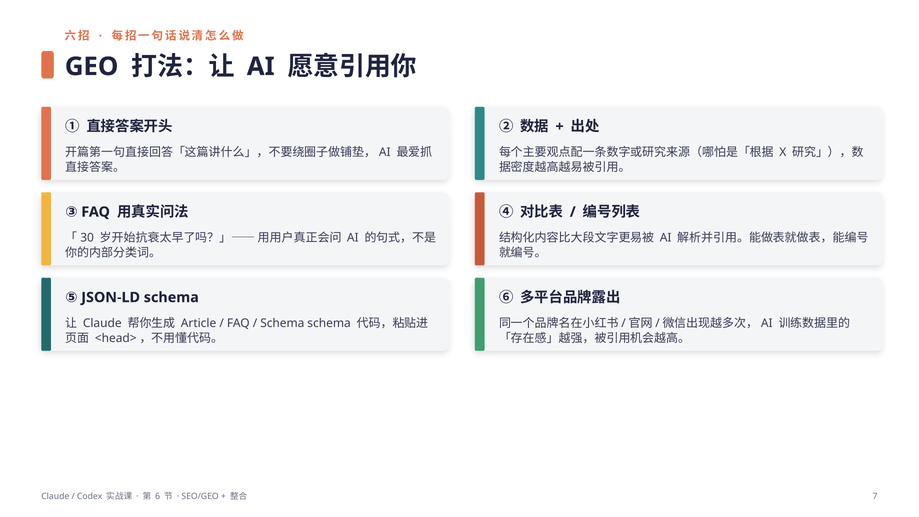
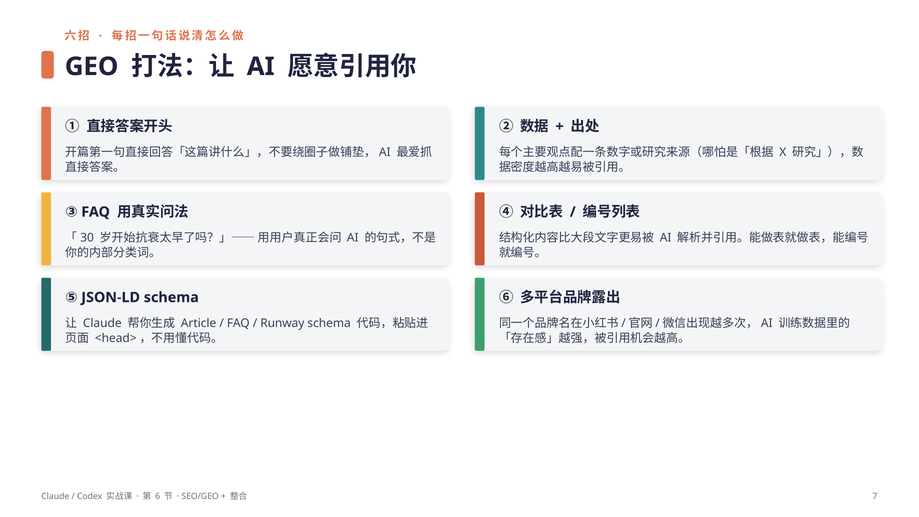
Schema: Schema -> Runway (282, 323)
